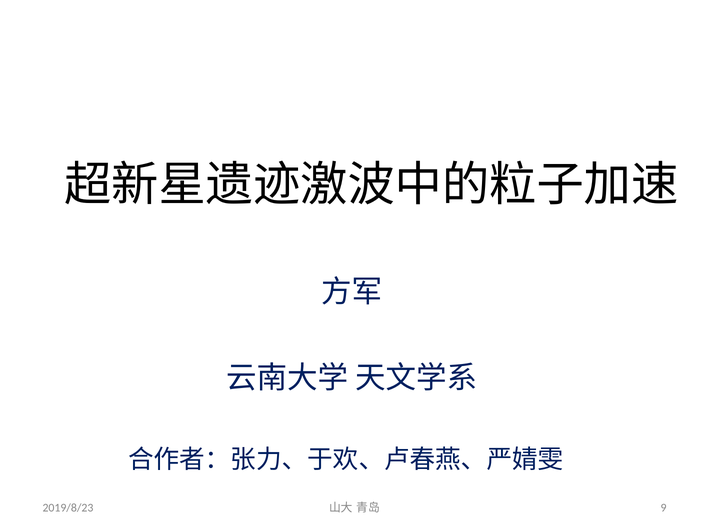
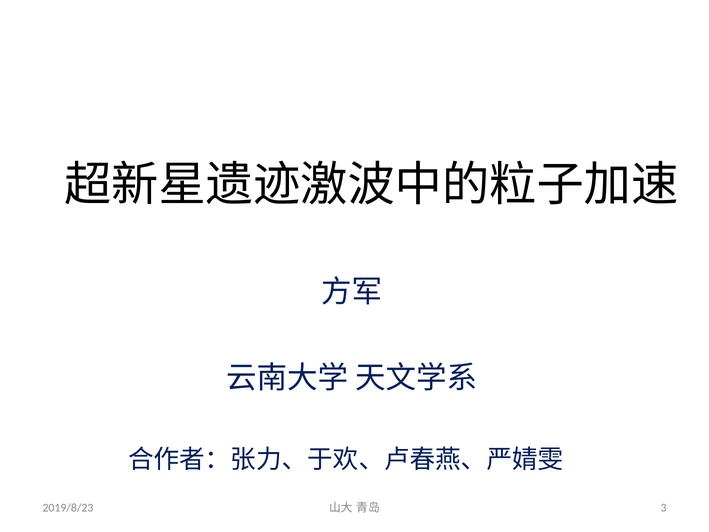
9: 9 -> 3 (664, 508)
